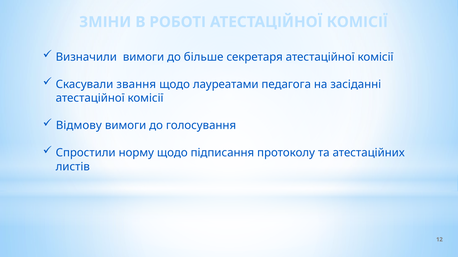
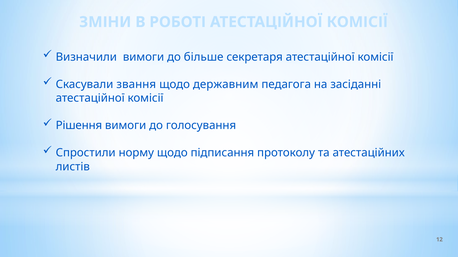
лауреатами: лауреатами -> державним (226, 85)
Відмову: Відмову -> Рішення (79, 126)
